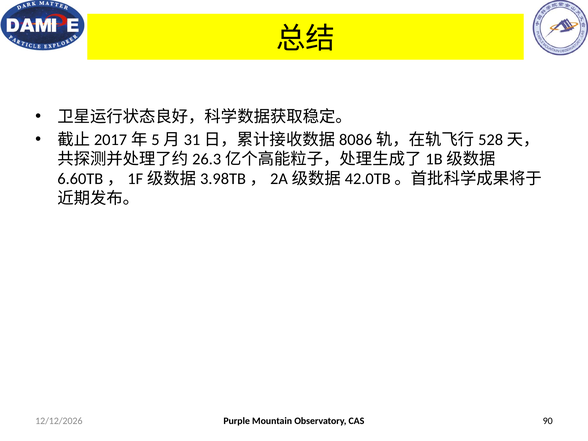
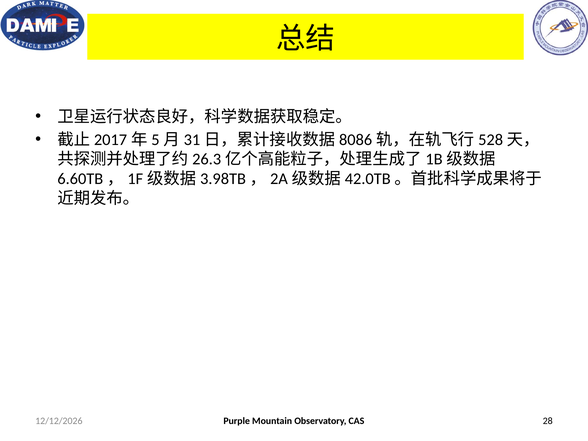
90: 90 -> 28 (548, 421)
